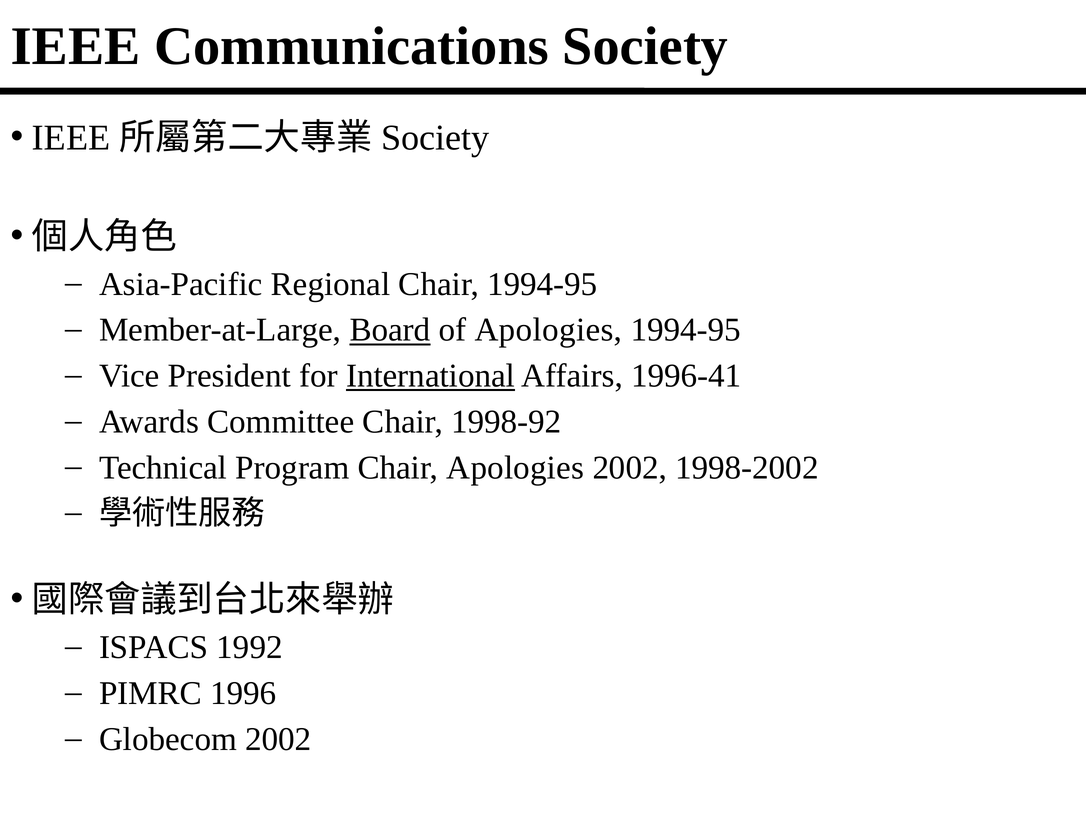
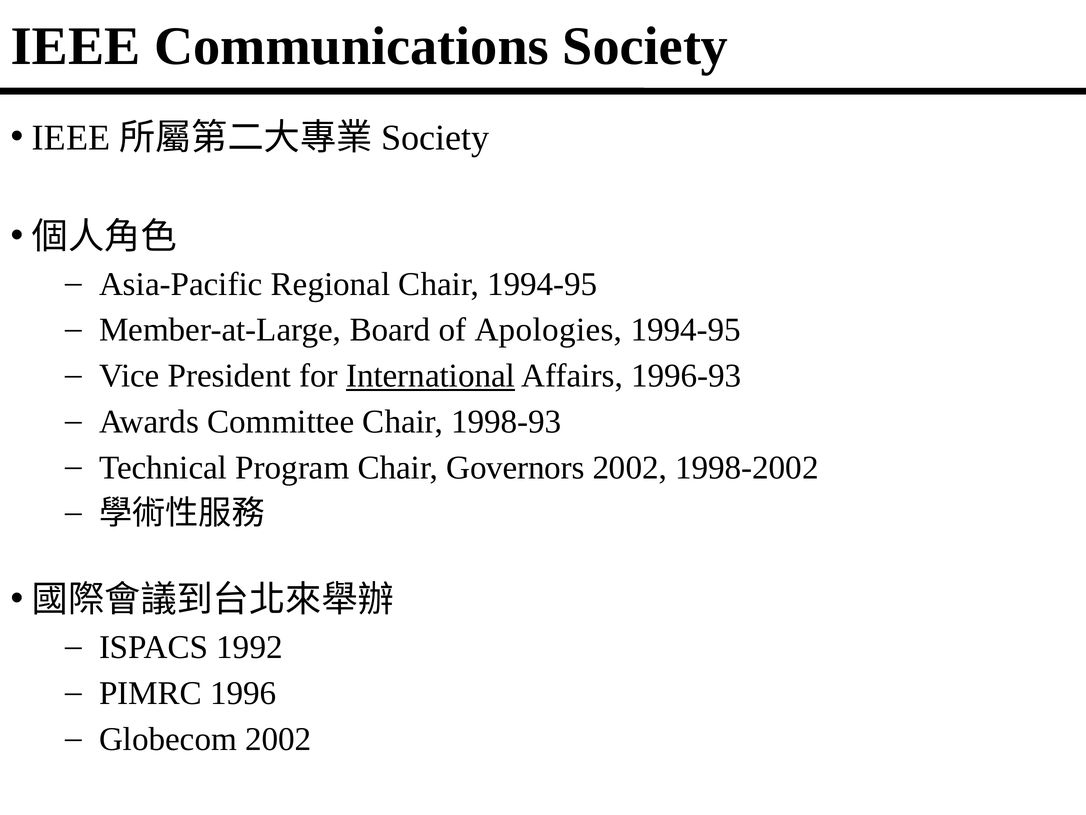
Board underline: present -> none (390, 330)
1996-41: 1996-41 -> 1996-93 (686, 376)
1998-92: 1998-92 -> 1998-93 (506, 421)
Chair Apologies: Apologies -> Governors (515, 467)
